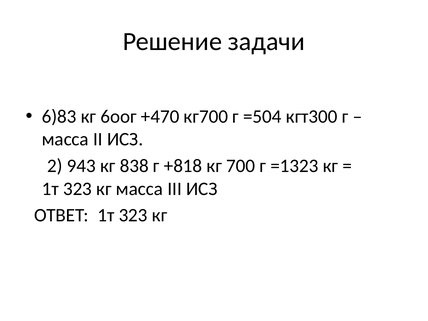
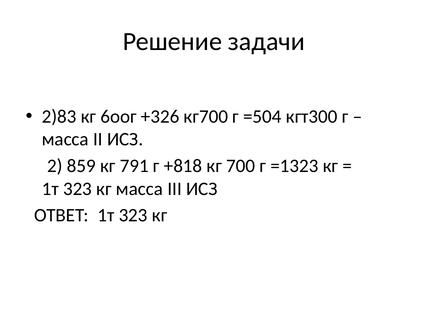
6)83: 6)83 -> 2)83 (59, 116)
+470: +470 -> +326 (160, 116)
943: 943 -> 859 (81, 166)
838: 838 -> 791 (134, 166)
